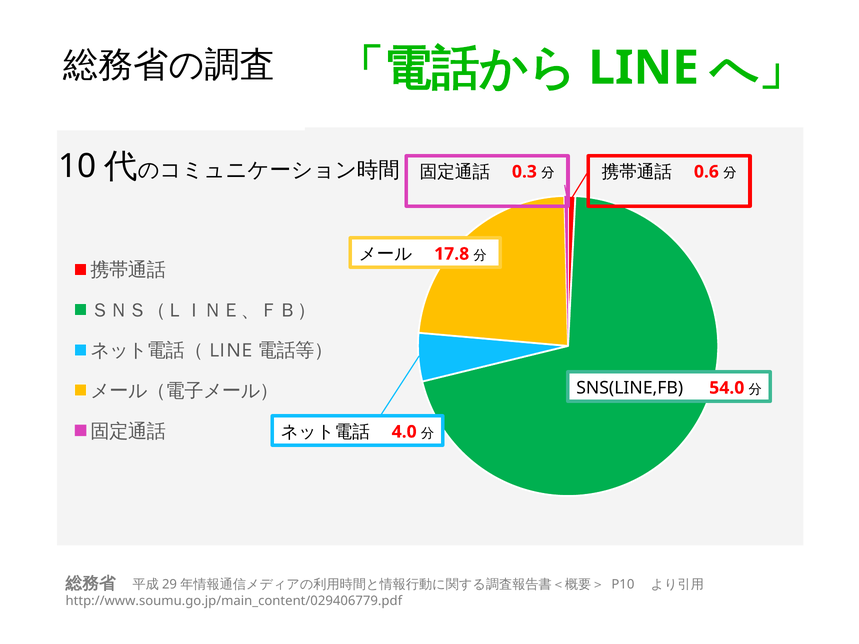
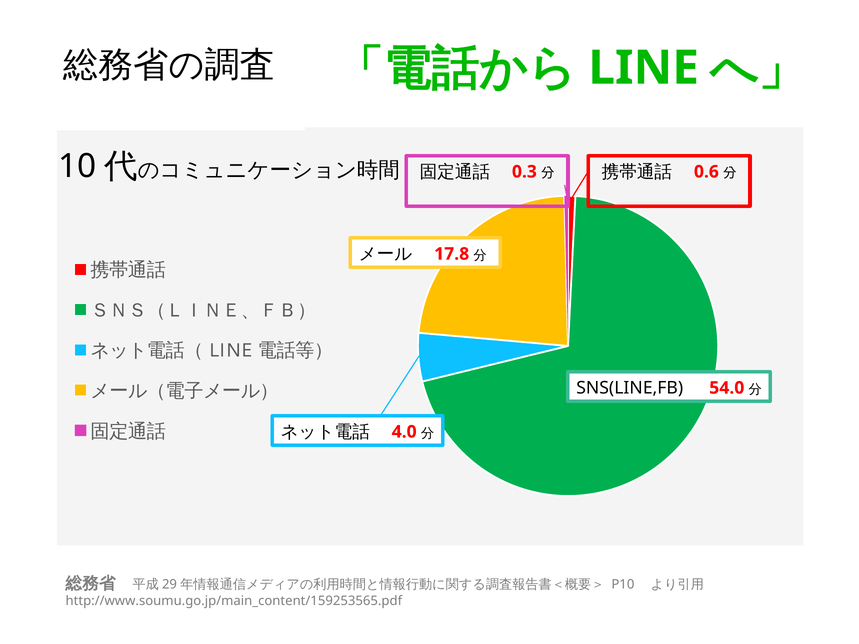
http://www.soumu.go.jp/main_content/029406779.pdf: http://www.soumu.go.jp/main_content/029406779.pdf -> http://www.soumu.go.jp/main_content/159253565.pdf (234, 601)
